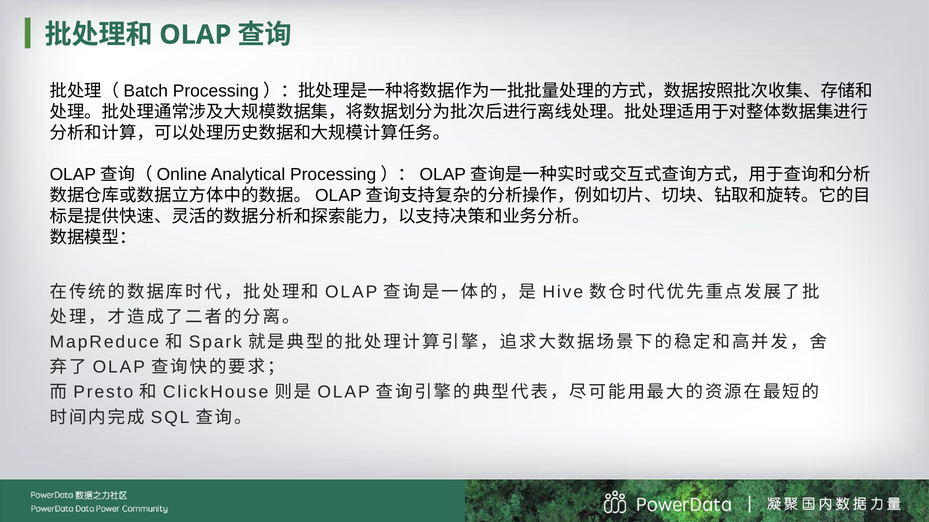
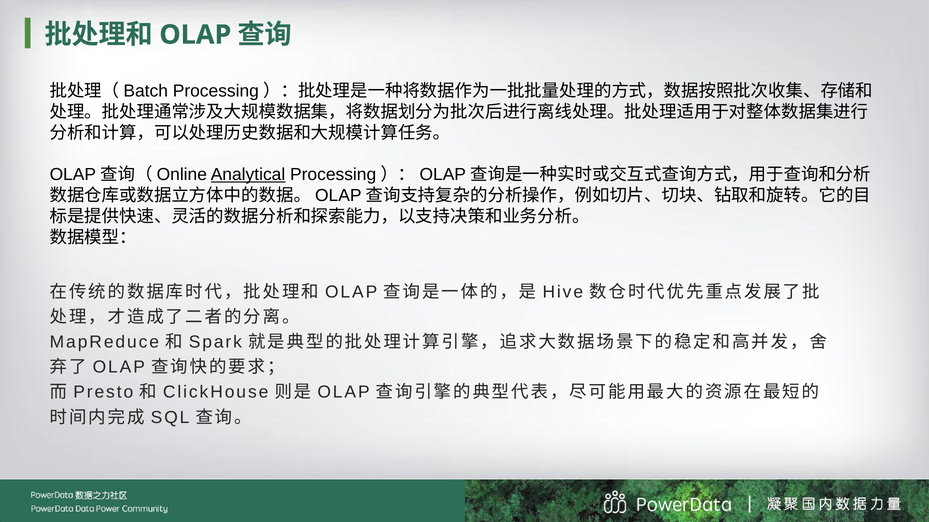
Analytical underline: none -> present (248, 175)
